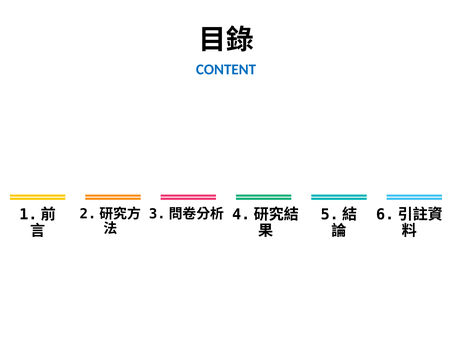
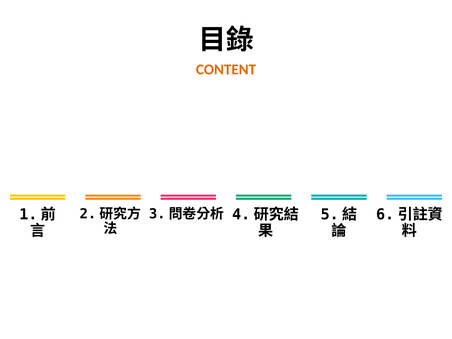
CONTENT colour: blue -> orange (226, 69)
